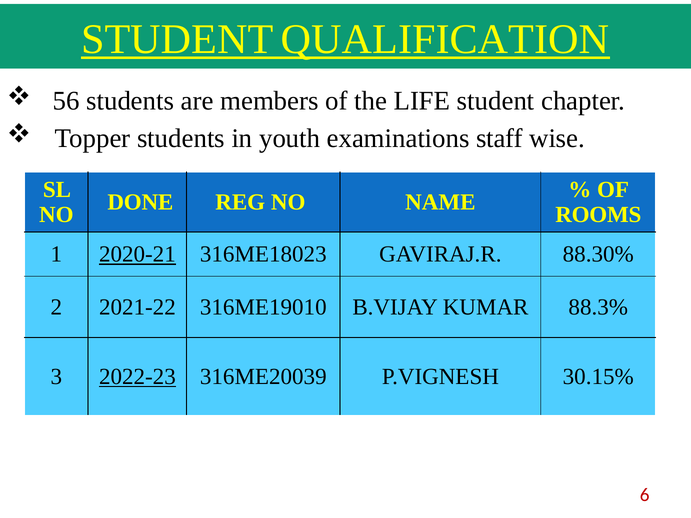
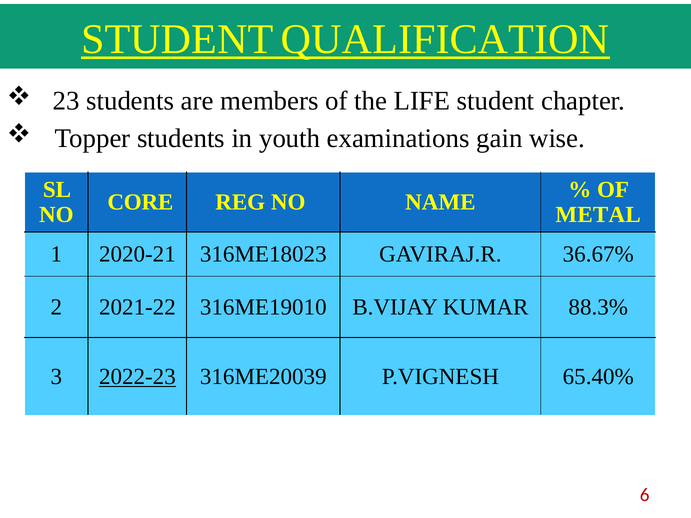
56: 56 -> 23 (66, 101)
staff: staff -> gain (499, 139)
DONE: DONE -> CORE (140, 202)
ROOMS: ROOMS -> METAL (598, 215)
2020-21 underline: present -> none (137, 254)
88.30%: 88.30% -> 36.67% (598, 254)
30.15%: 30.15% -> 65.40% (598, 377)
